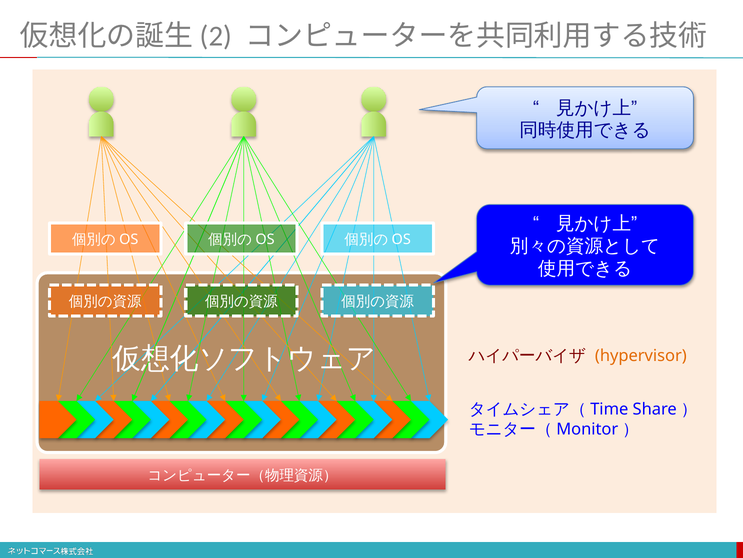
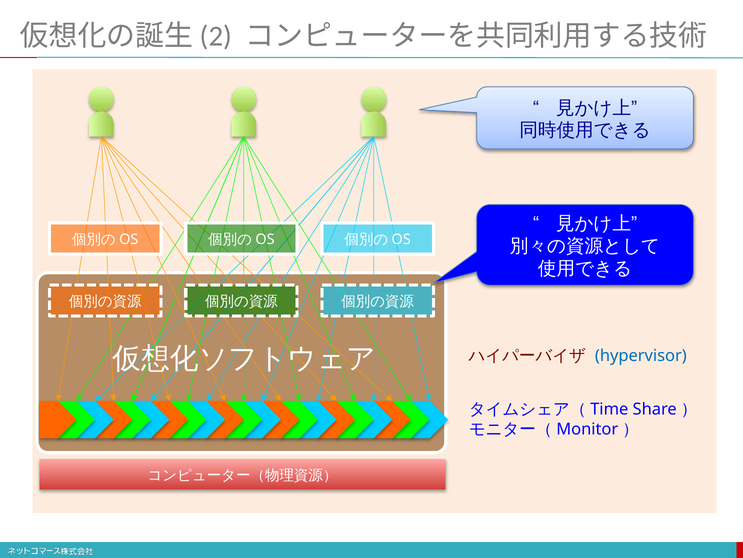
hypervisor colour: orange -> blue (641, 355)
